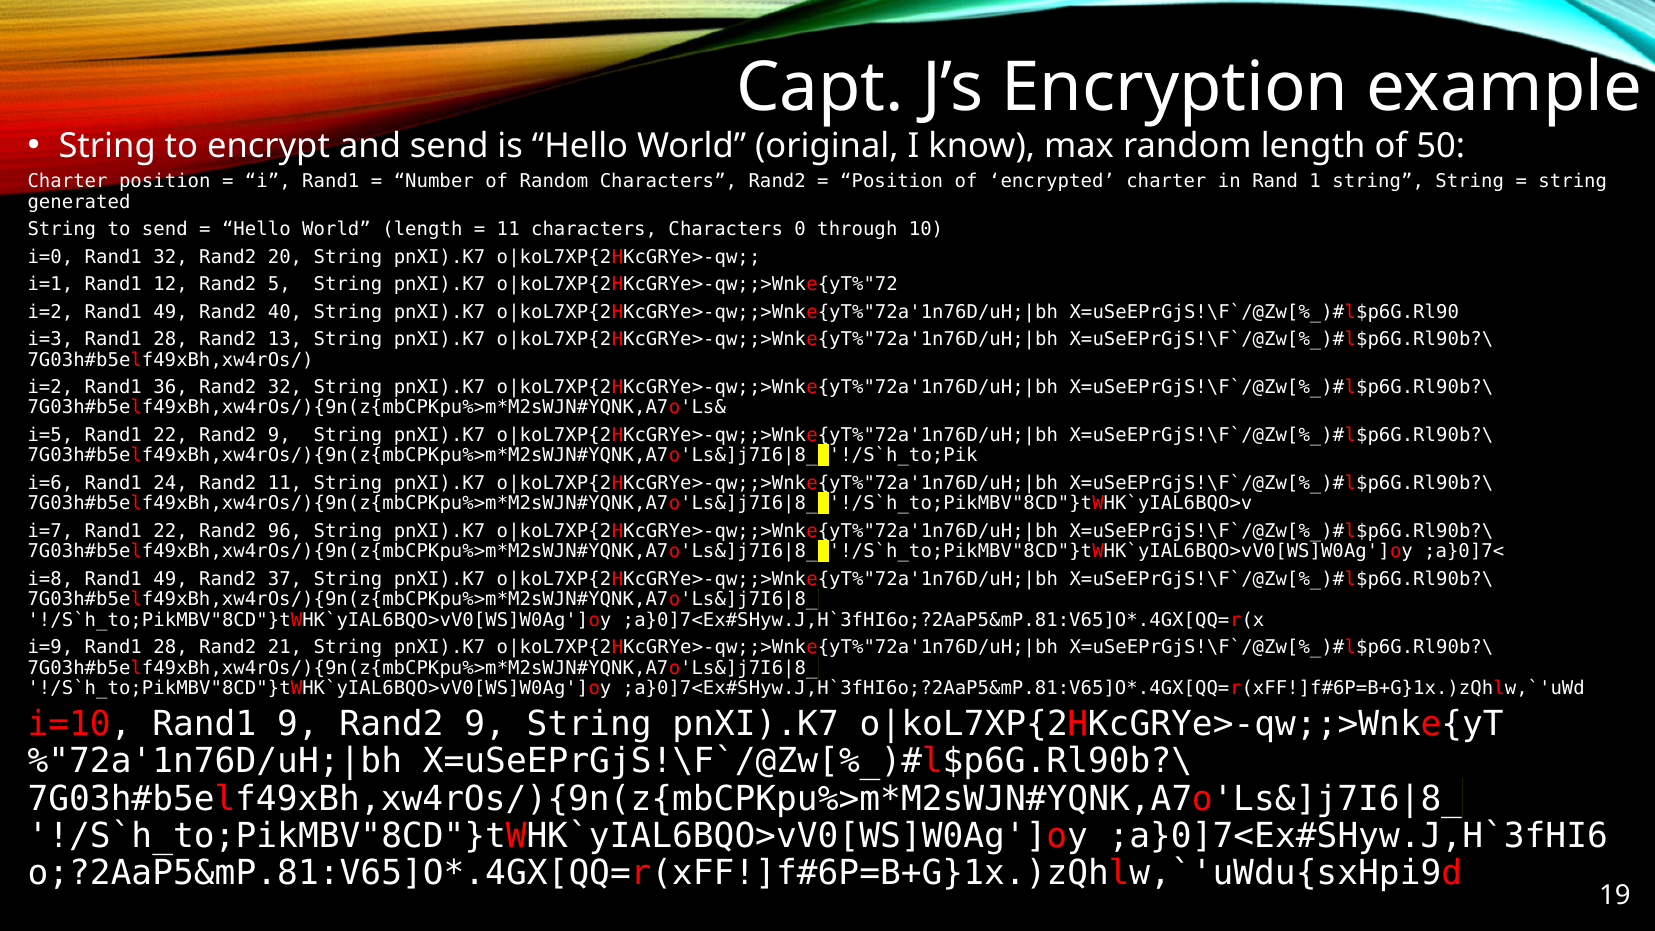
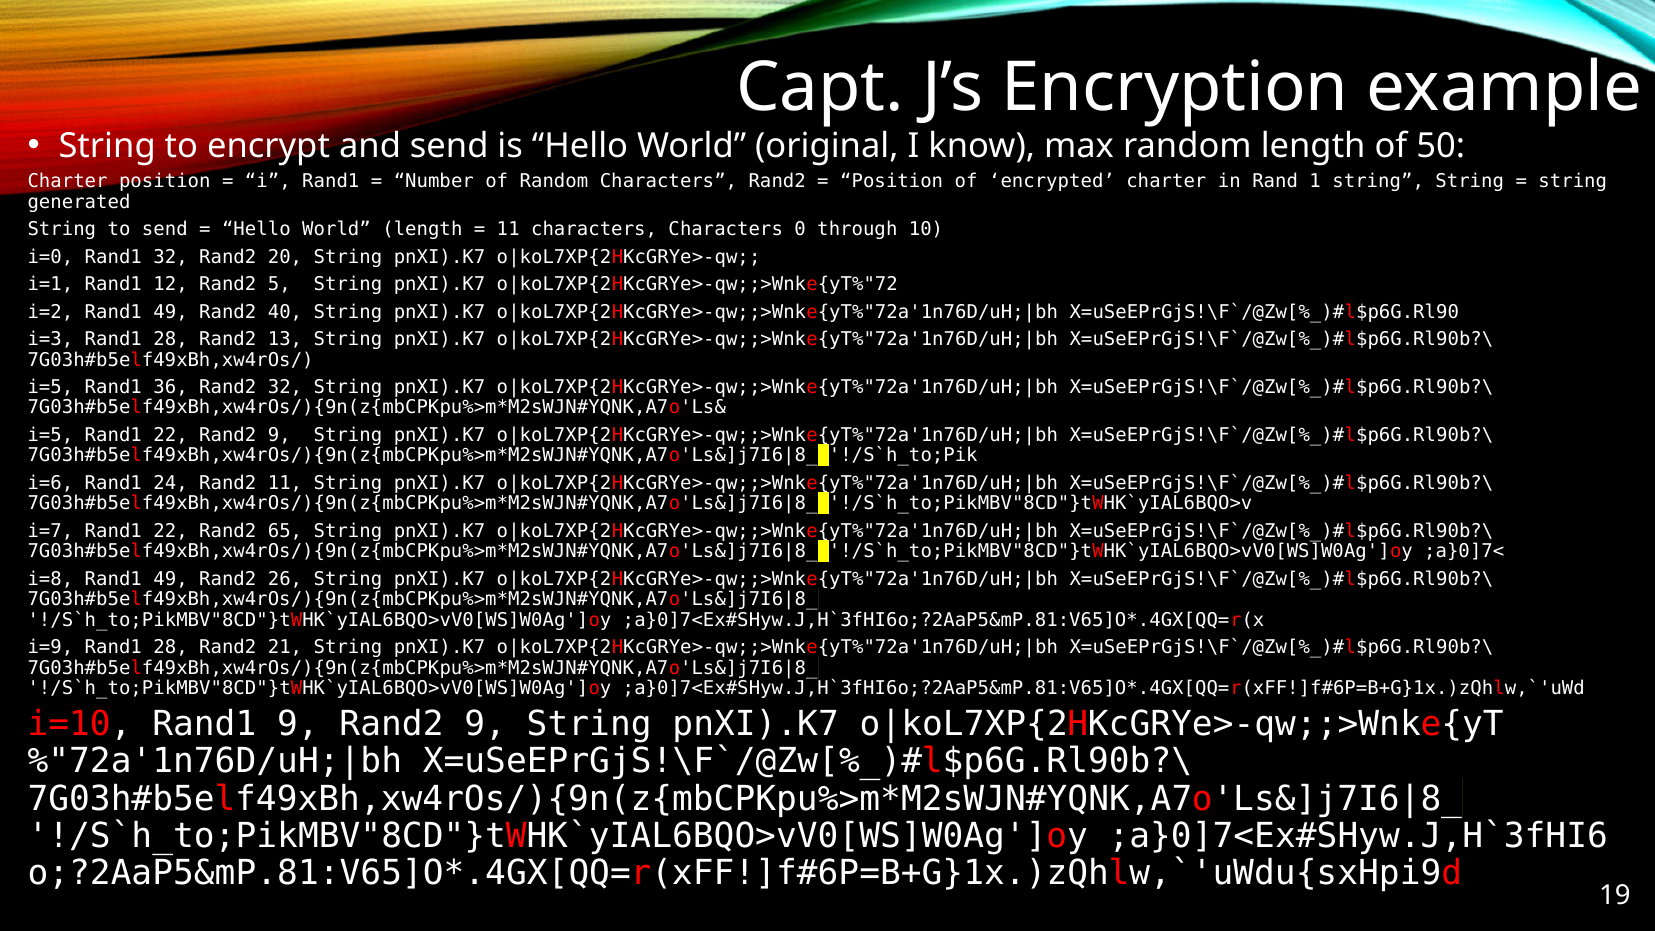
i=2: i=2 -> i=5 (50, 387)
96: 96 -> 65 (285, 531)
37: 37 -> 26 (285, 579)
